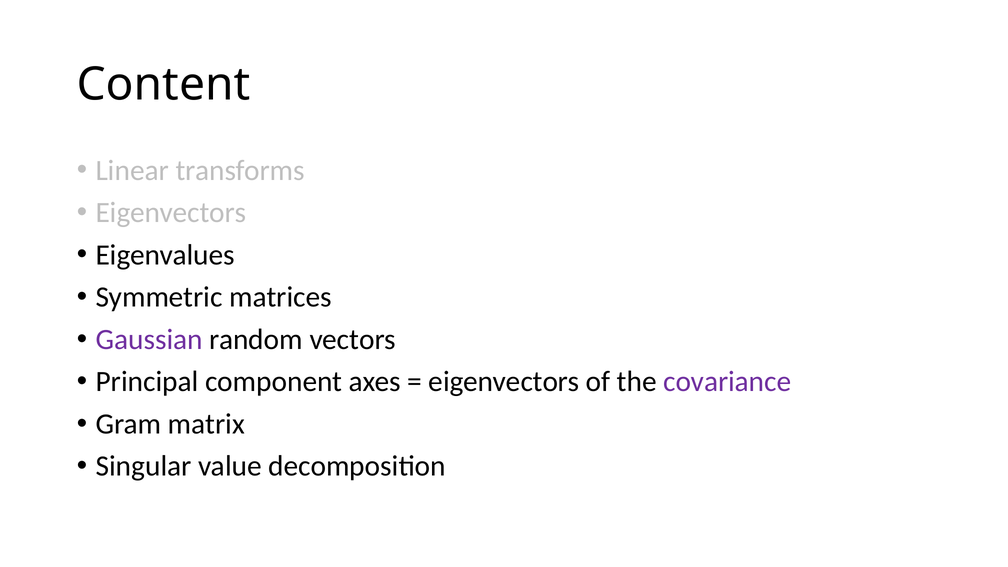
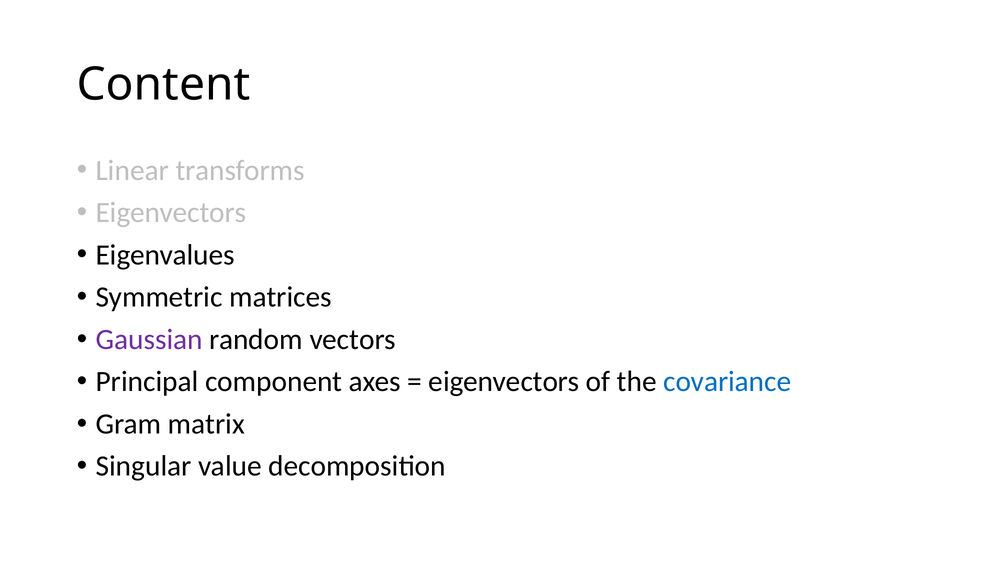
covariance colour: purple -> blue (727, 382)
